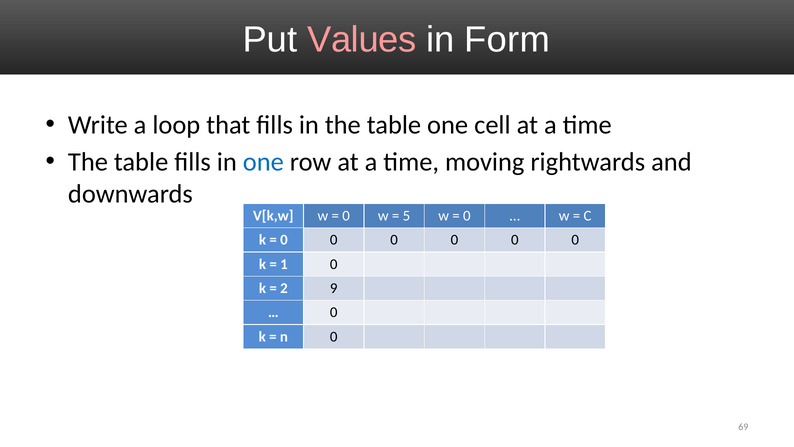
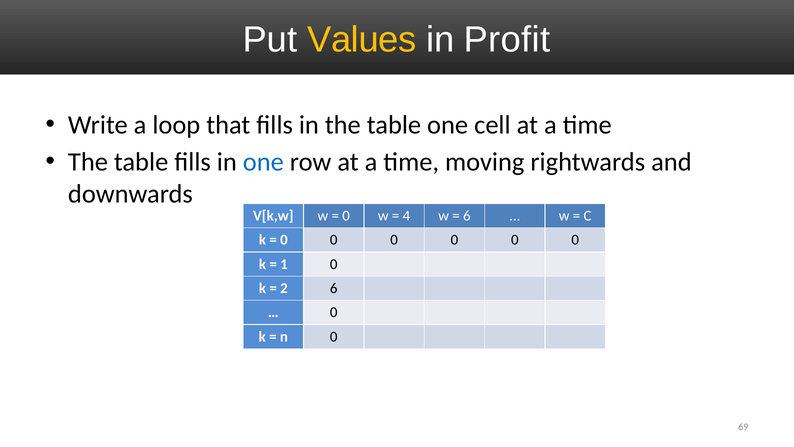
Values colour: pink -> yellow (362, 40)
Form: Form -> Profit (507, 40)
5: 5 -> 4 (406, 216)
0: 0 -> 6 (467, 216)
2 9: 9 -> 6 (334, 288)
